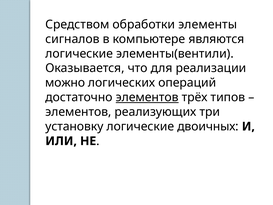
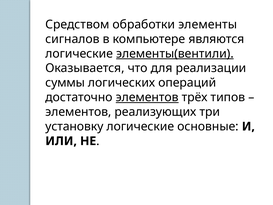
элементы(вентили underline: none -> present (175, 54)
можно: можно -> суммы (65, 83)
двоичных: двоичных -> основные (208, 126)
